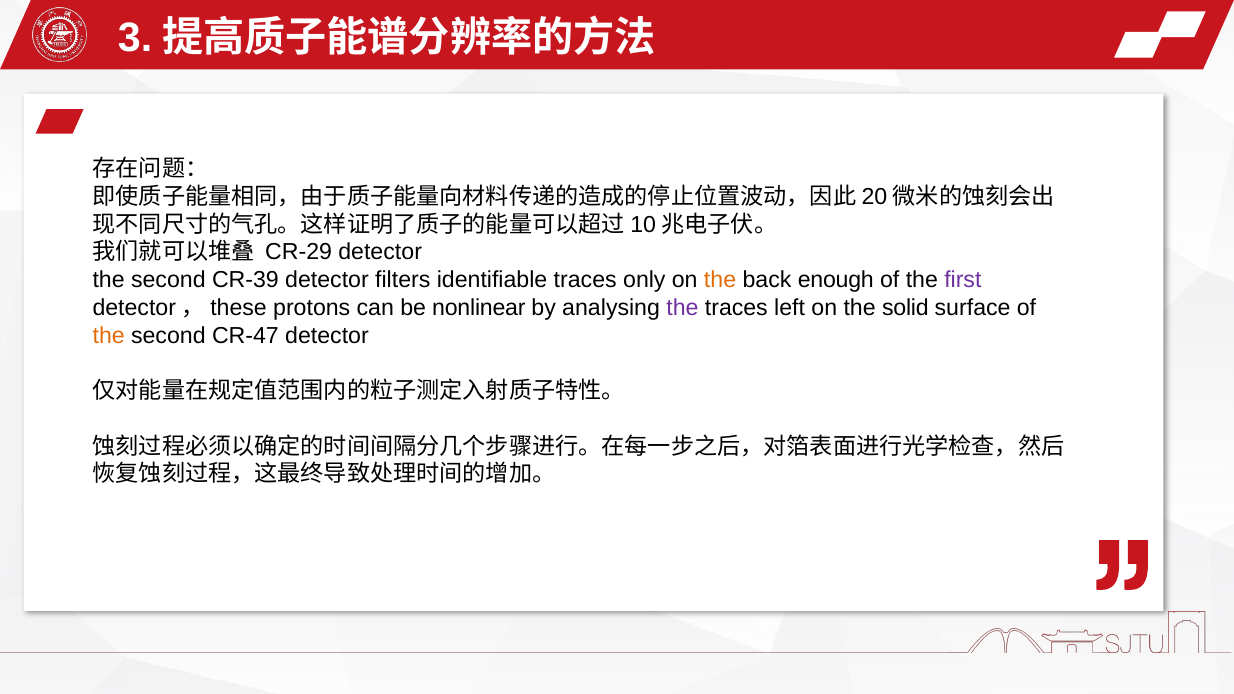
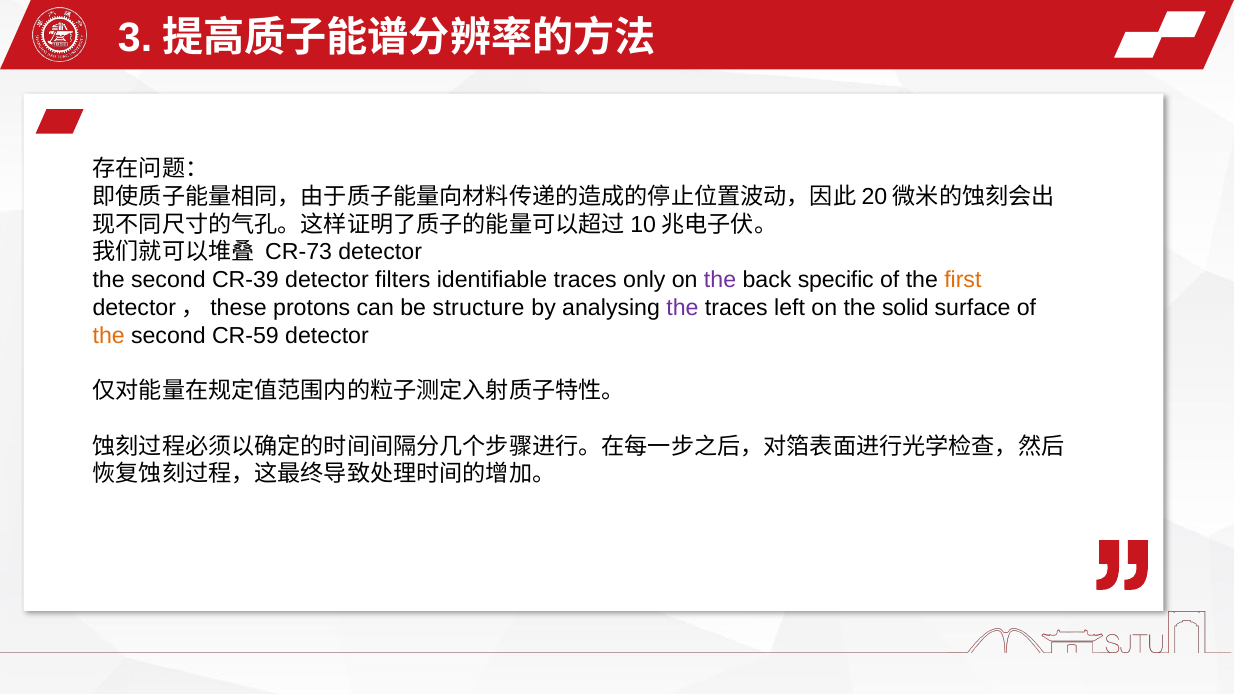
CR-29: CR-29 -> CR-73 (299, 252)
the colour: orange -> purple (720, 280)
enough: enough -> specific (836, 280)
first colour: purple -> orange (963, 280)
nonlinear: nonlinear -> structure (479, 308)
CR-47: CR-47 -> CR-59 (245, 336)
